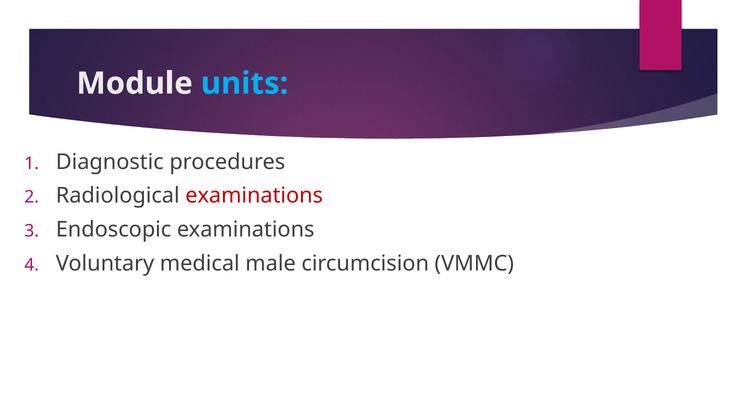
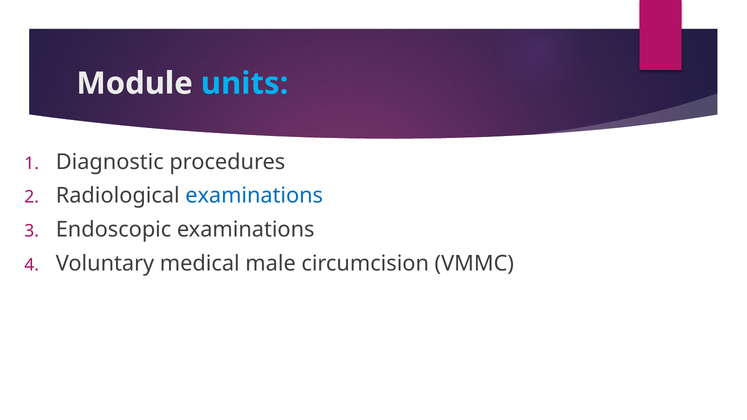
examinations colour: red -> blue (254, 196)
